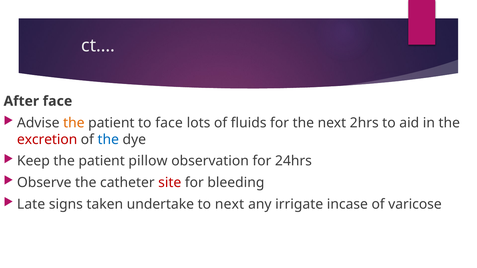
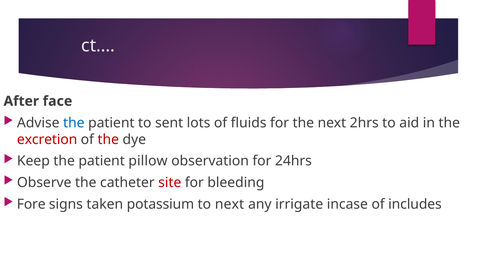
the colour: orange -> blue (74, 123)
to face: face -> sent (169, 123)
the colour: blue -> red (108, 140)
Late: Late -> Fore (31, 204)
undertake: undertake -> potassium (160, 204)
varicose: varicose -> includes (415, 204)
